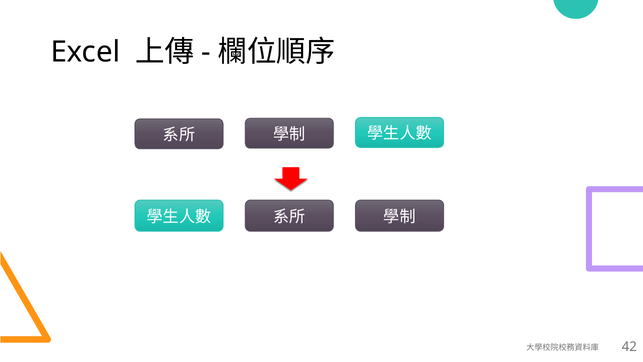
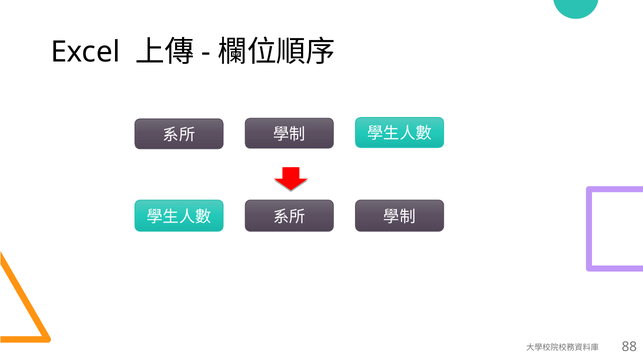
42: 42 -> 88 (629, 347)
